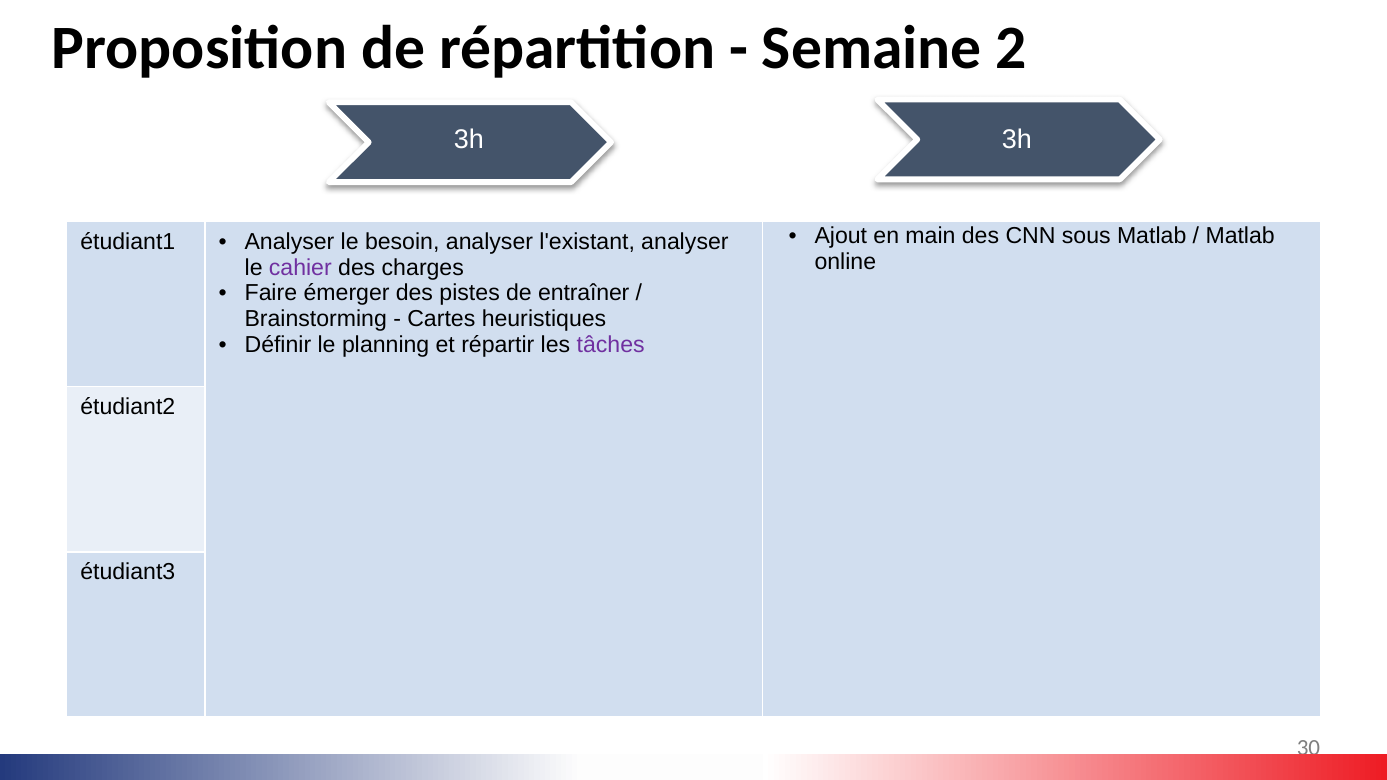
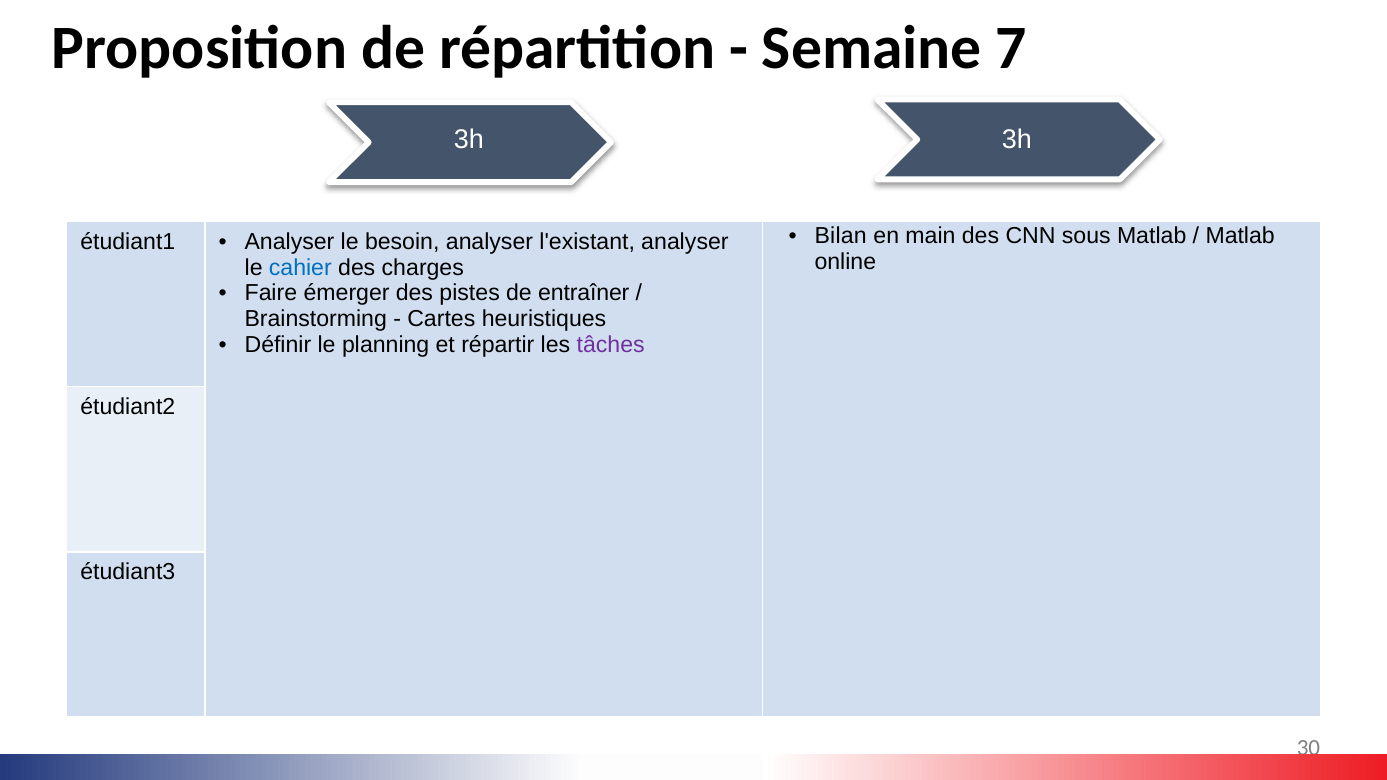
2: 2 -> 7 (1012, 48)
Ajout: Ajout -> Bilan (841, 236)
cahier colour: purple -> blue (300, 268)
